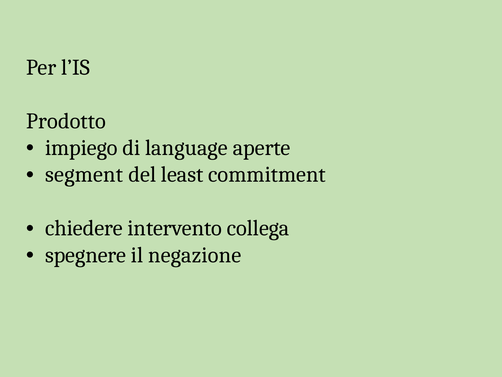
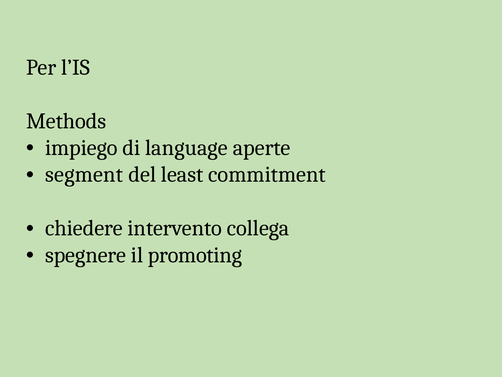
Prodotto: Prodotto -> Methods (66, 121)
negazione: negazione -> promoting (195, 255)
